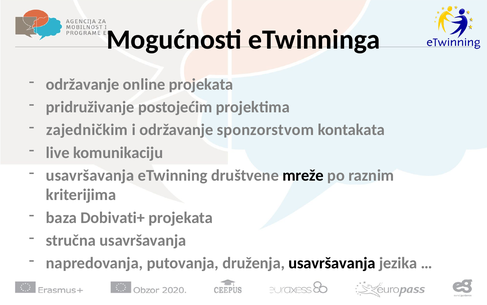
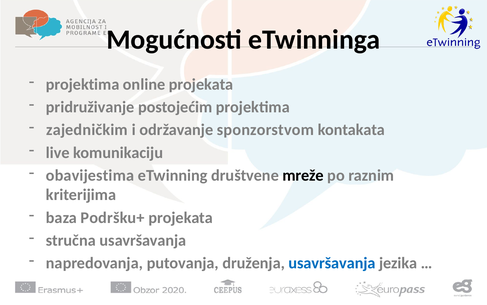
održavanje: održavanje -> projektima (83, 84)
usavršavanja: usavršavanja -> obavijestima (90, 175)
Dobivati+: Dobivati+ -> Podršku+ (113, 217)
usavršavanja colour: black -> blue (332, 263)
